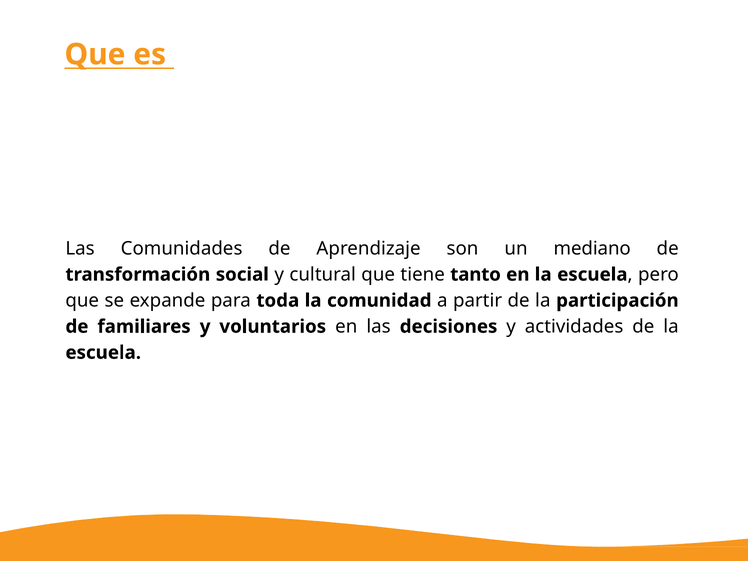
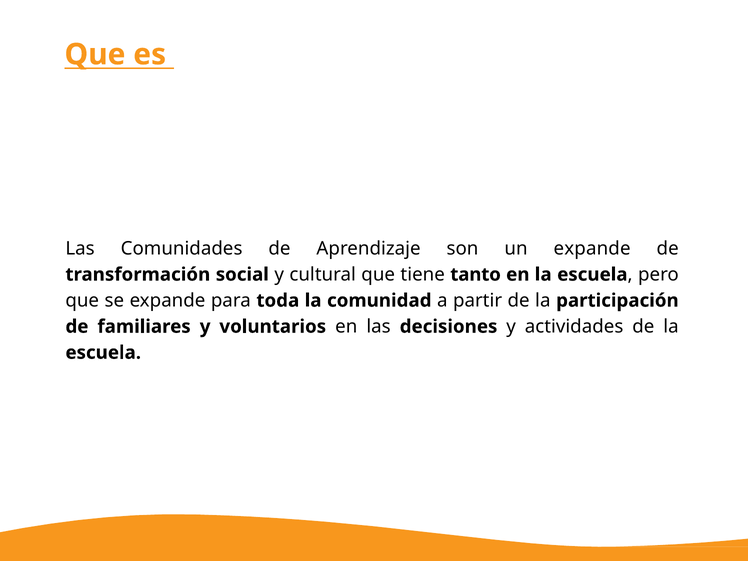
un mediano: mediano -> expande (592, 249)
